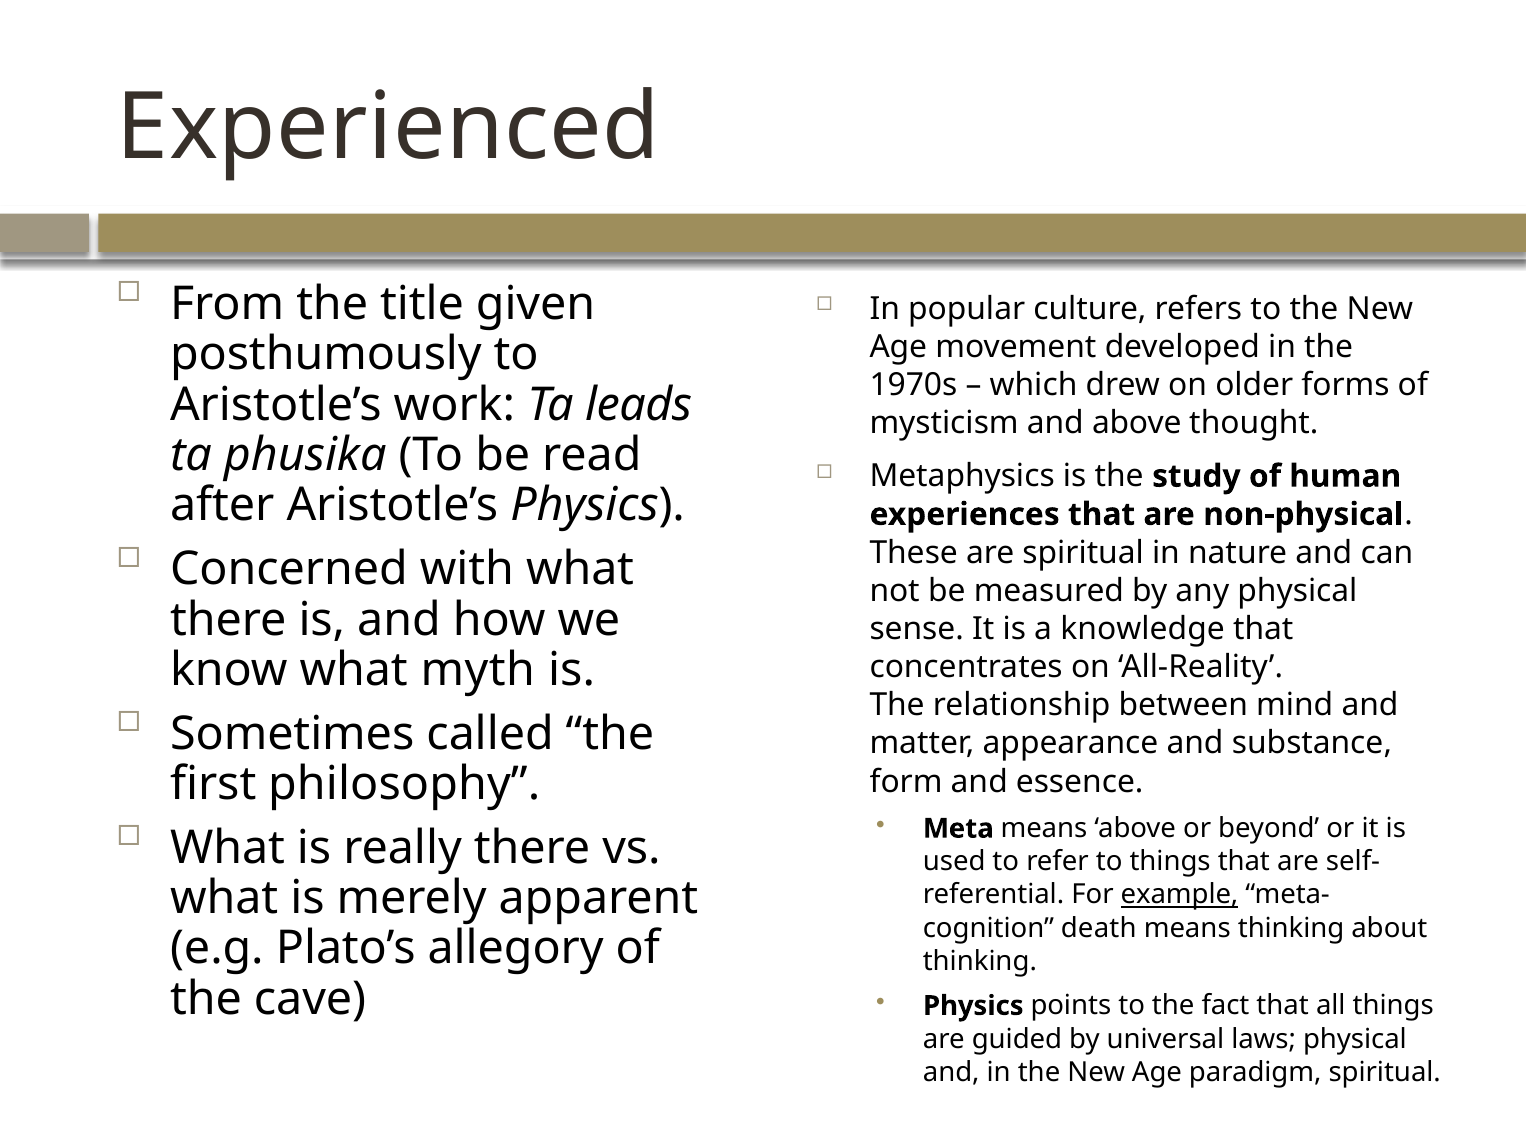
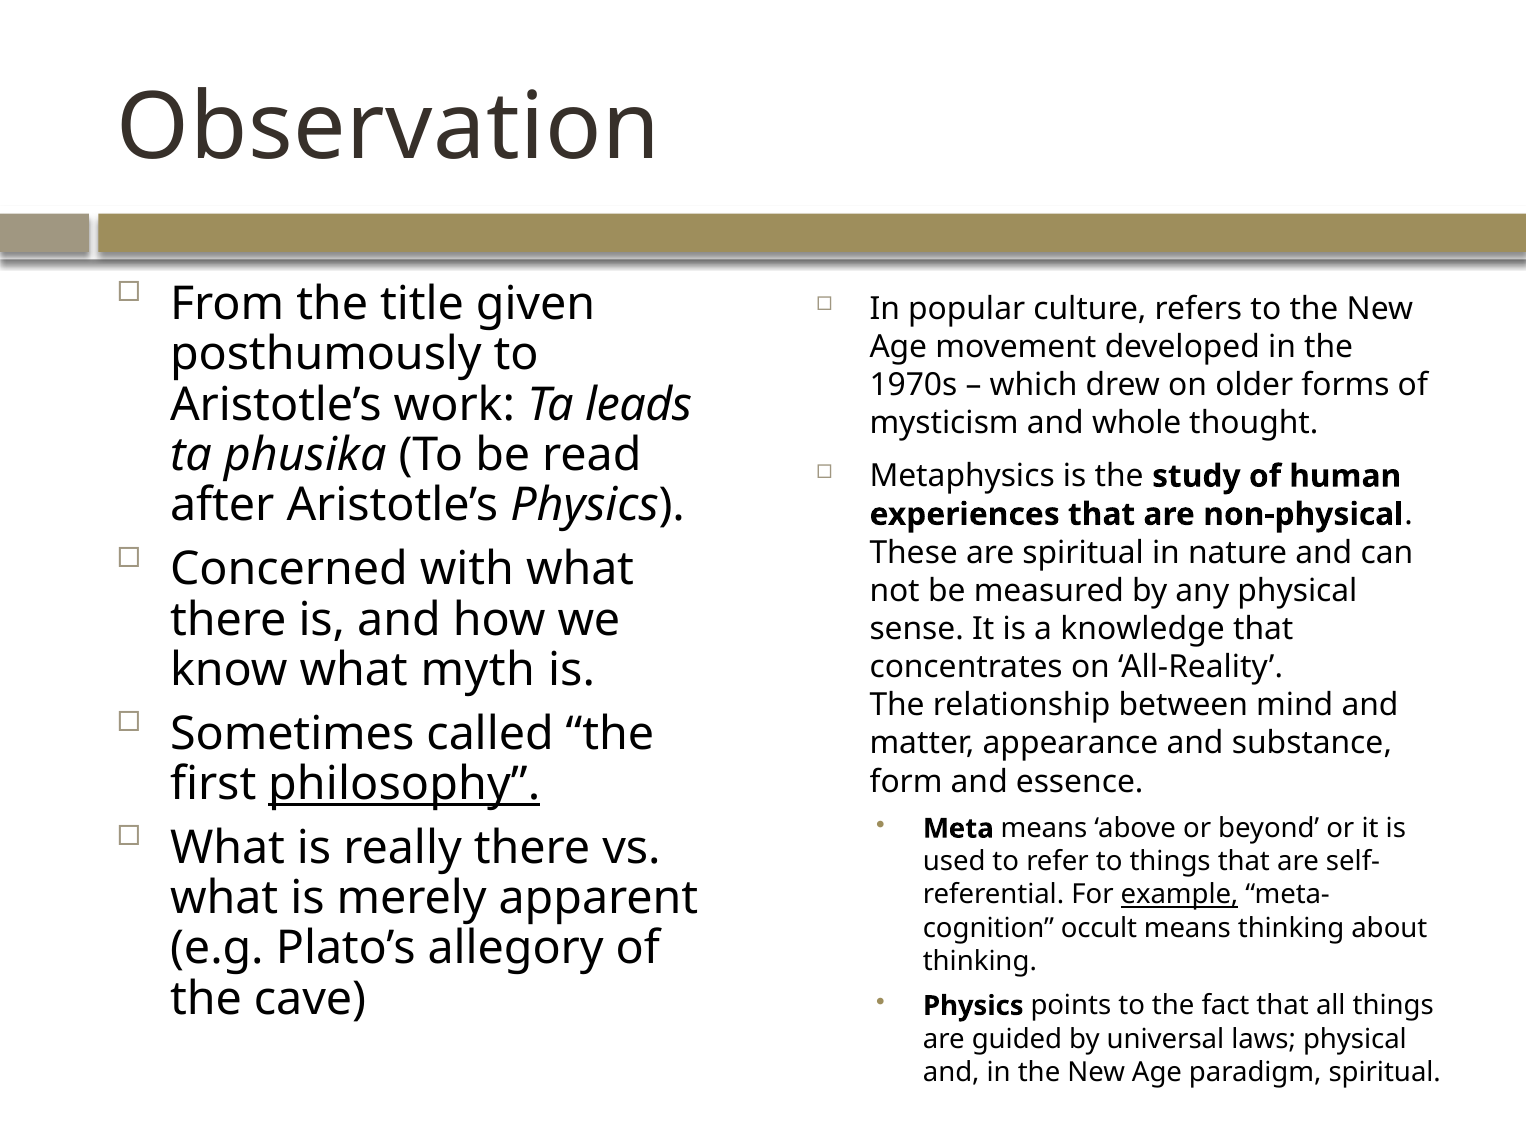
Experienced: Experienced -> Observation (388, 127)
and above: above -> whole (1137, 423)
philosophy underline: none -> present (404, 784)
death: death -> occult (1099, 928)
